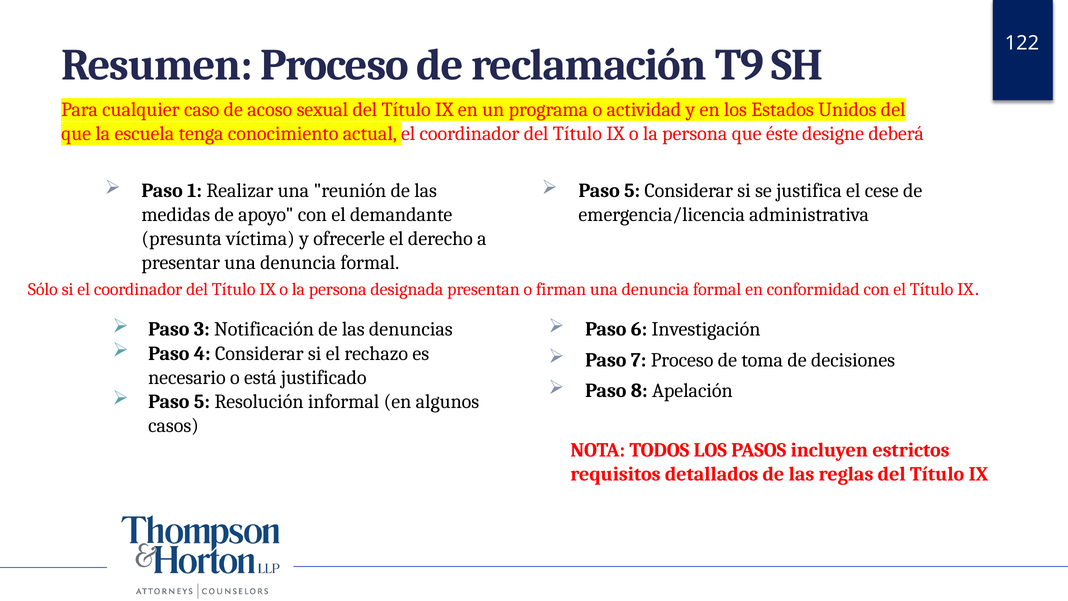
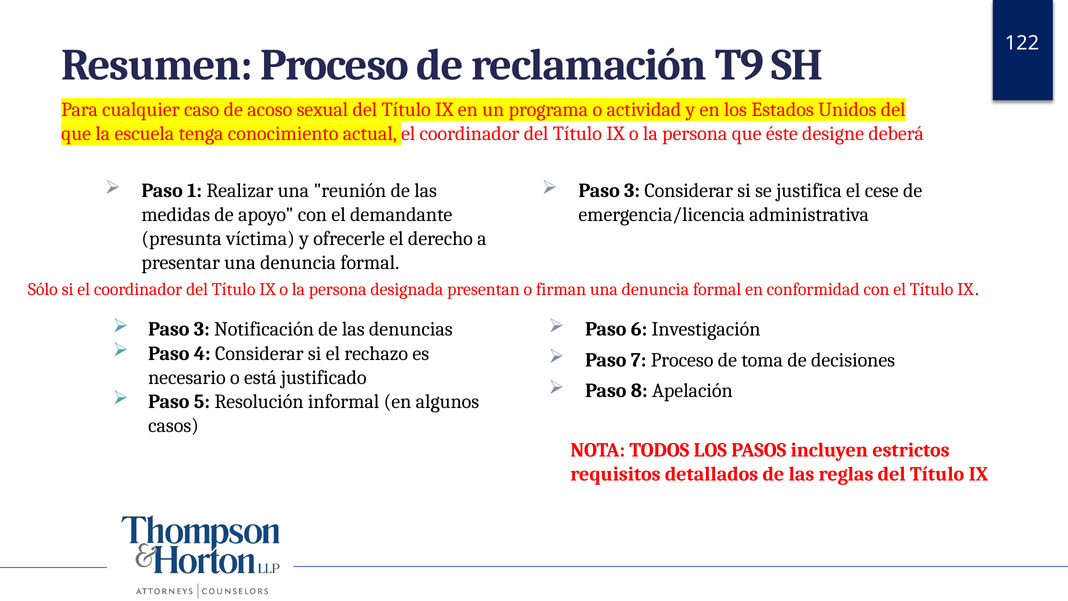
5: 5 -> 3 (632, 191)
